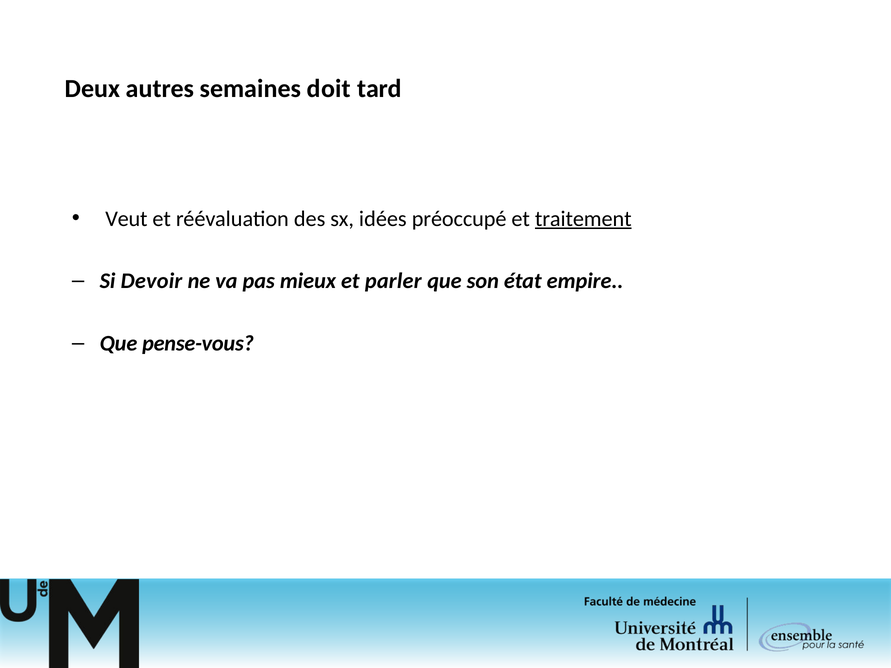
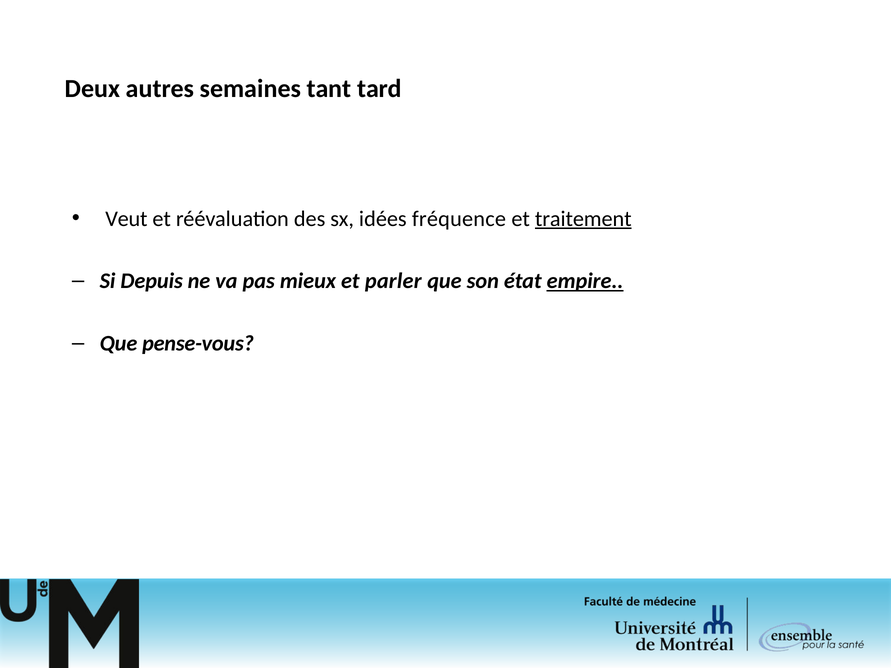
doit: doit -> tant (329, 89)
préoccupé: préoccupé -> fréquence (459, 219)
Devoir: Devoir -> Depuis (152, 281)
empire underline: none -> present (585, 281)
